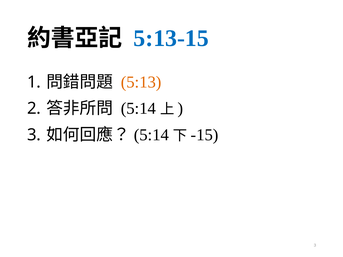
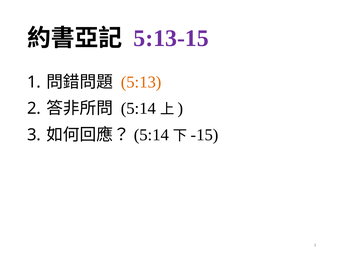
5:13-15 colour: blue -> purple (171, 38)
